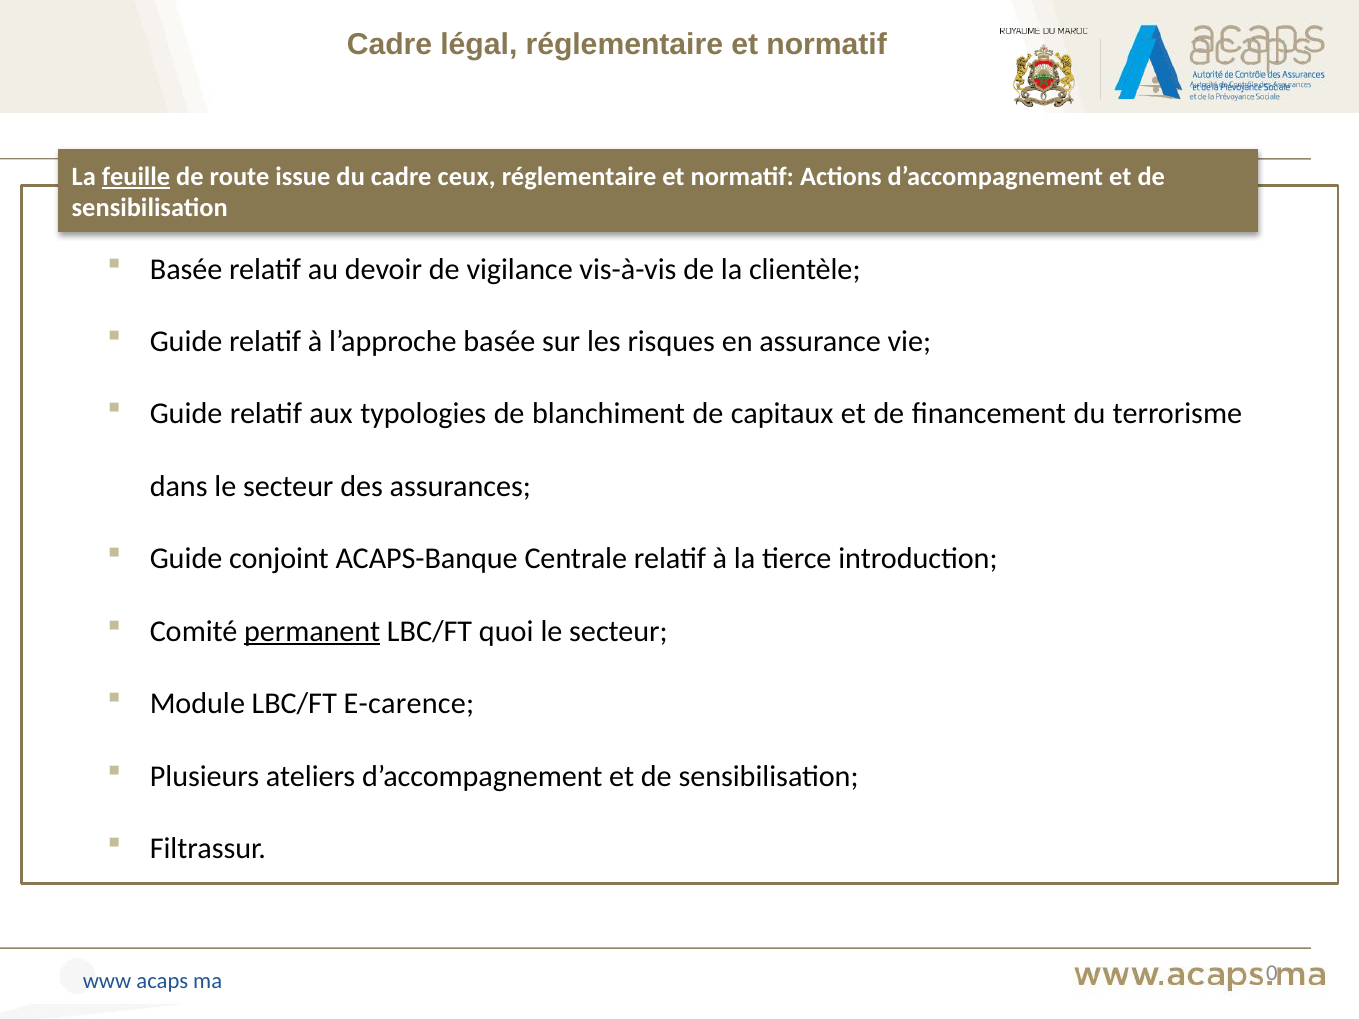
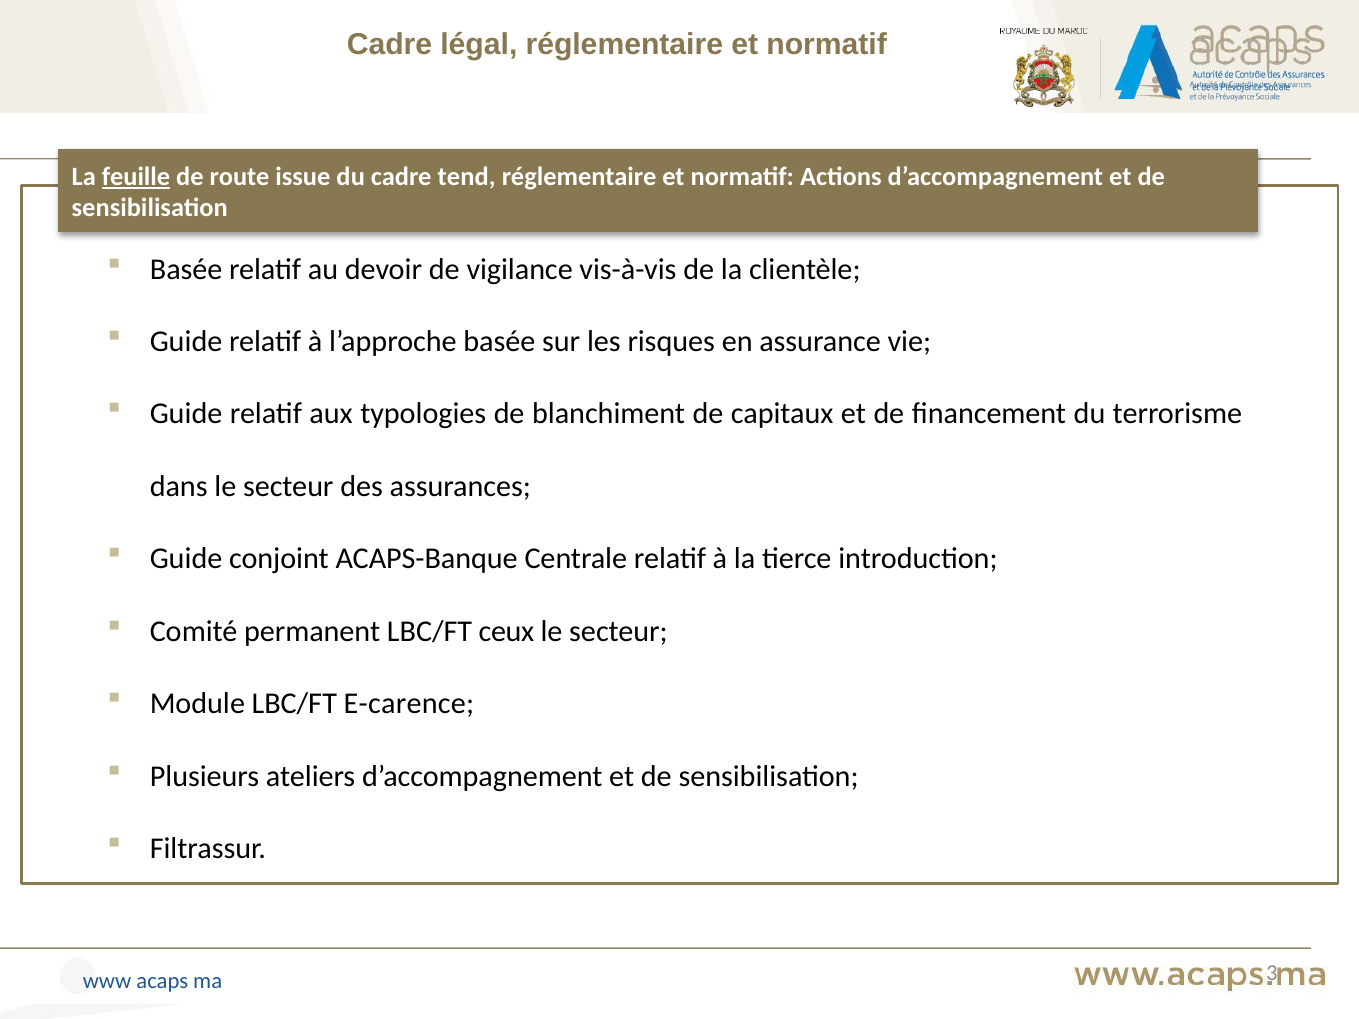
ceux: ceux -> tend (467, 176)
permanent underline: present -> none (312, 631)
quoi: quoi -> ceux (506, 631)
0: 0 -> 3 (1272, 973)
